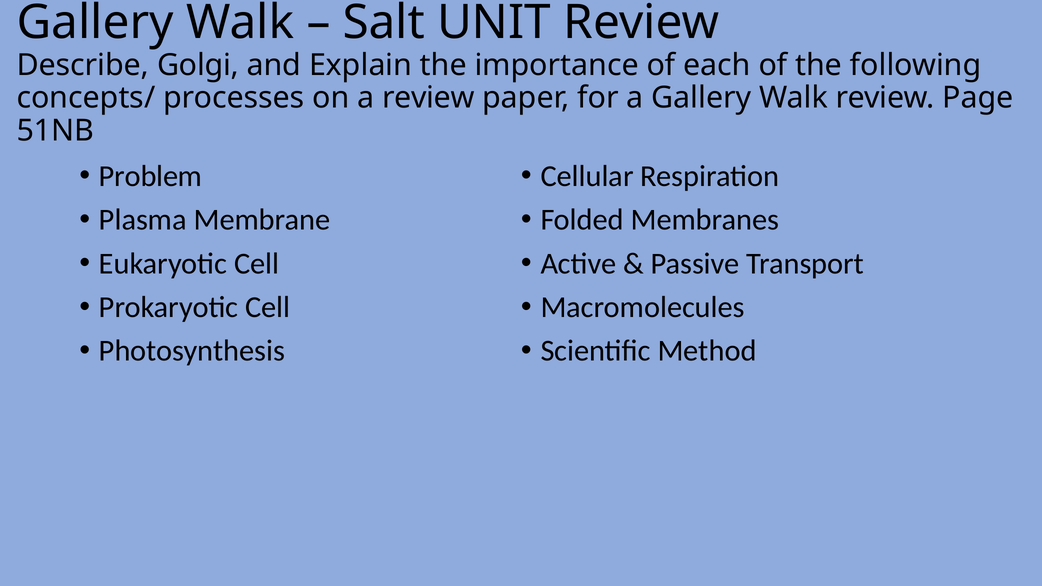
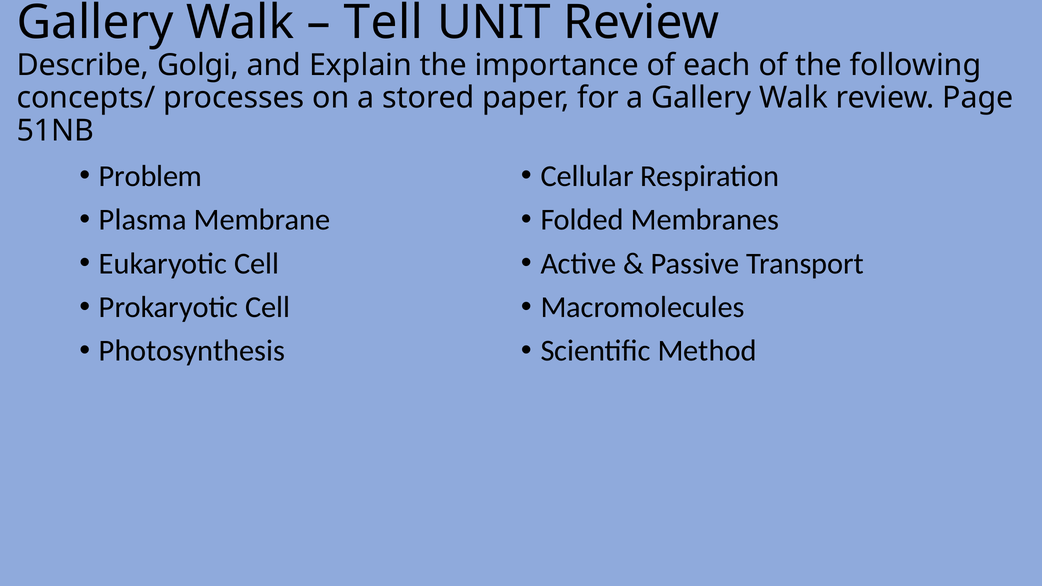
Salt: Salt -> Tell (384, 23)
a review: review -> stored (428, 98)
